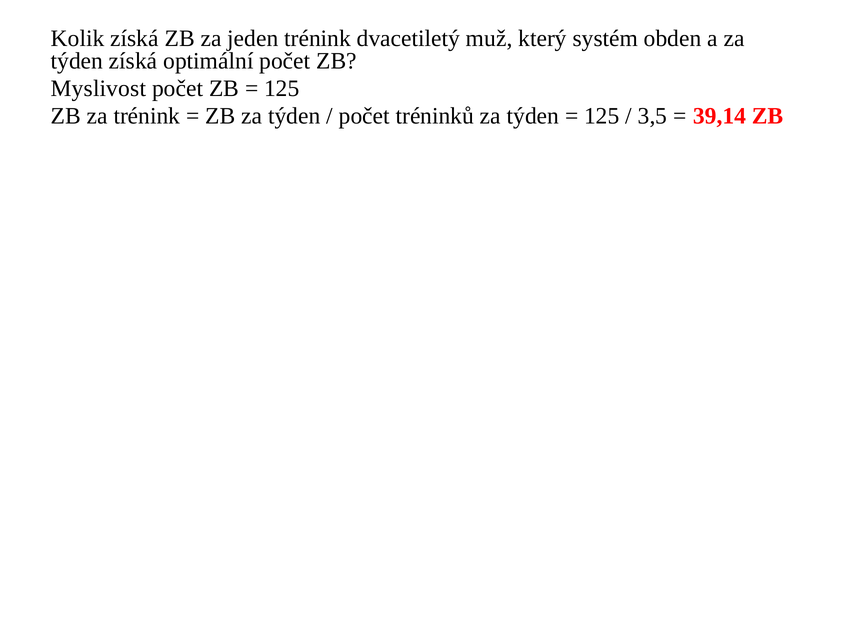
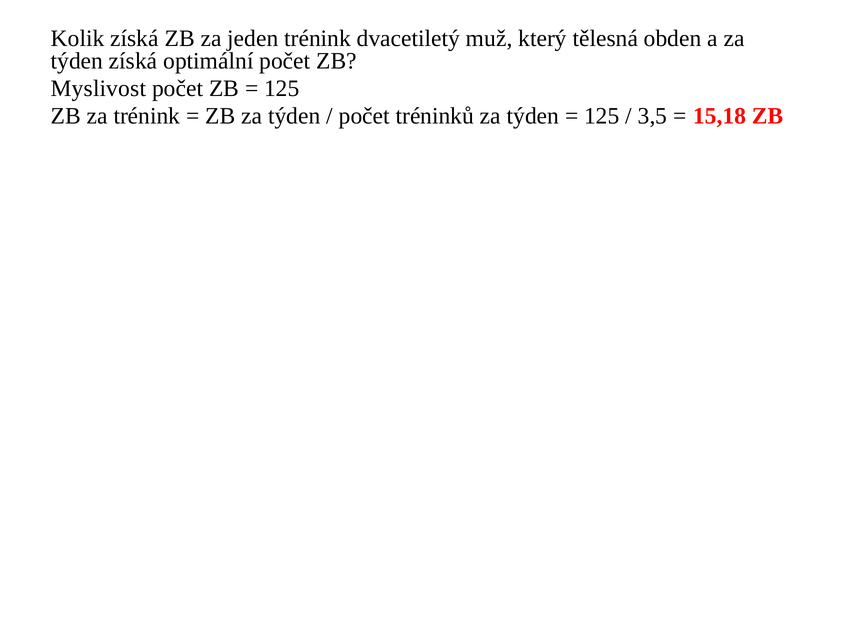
systém: systém -> tělesná (605, 39)
39,14: 39,14 -> 15,18 (719, 116)
